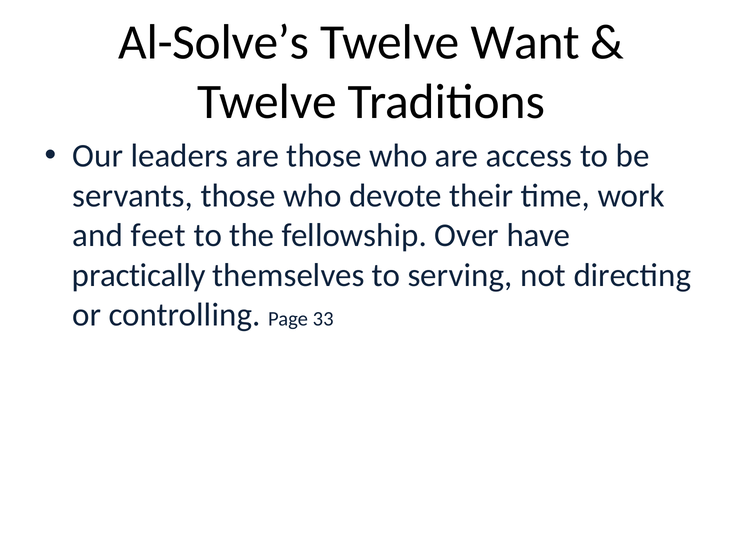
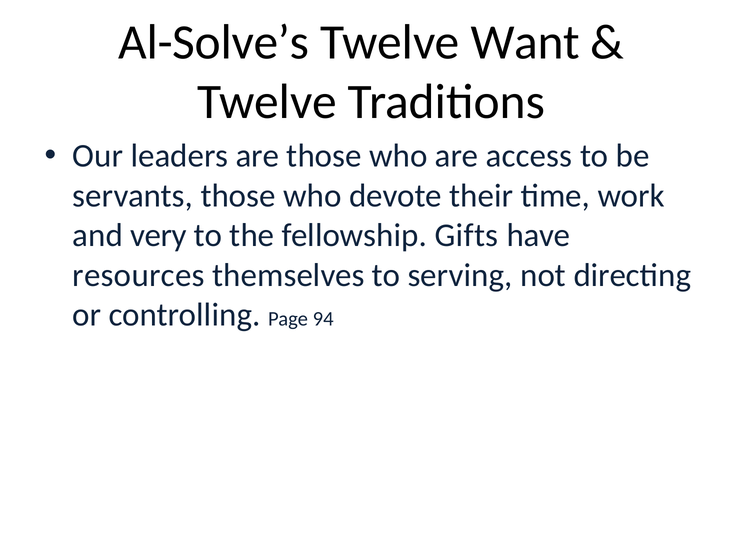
feet: feet -> very (159, 235)
Over: Over -> Gifts (466, 235)
practically: practically -> resources (139, 275)
33: 33 -> 94 (323, 318)
